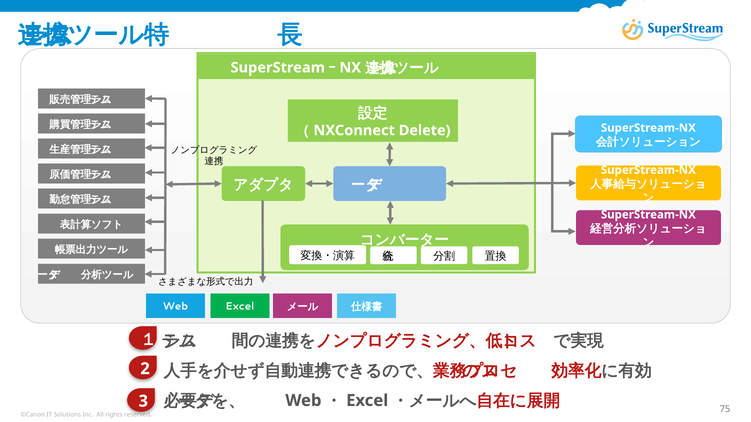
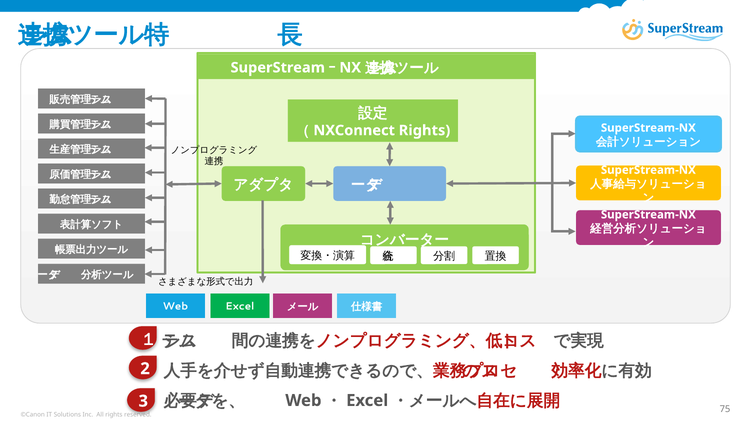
Delete: Delete -> Rights (425, 131)
